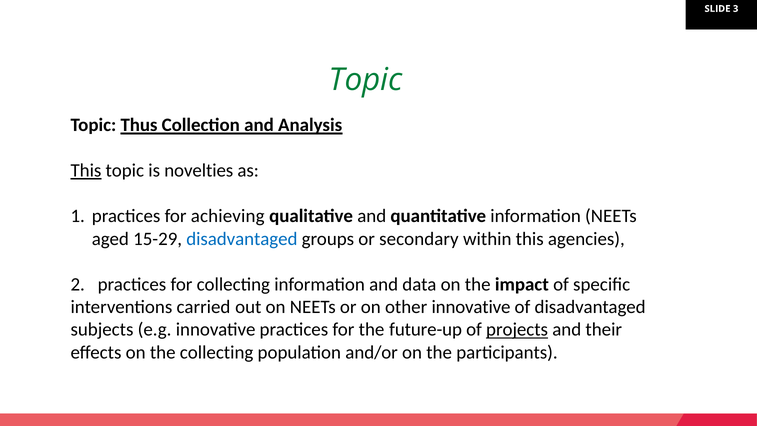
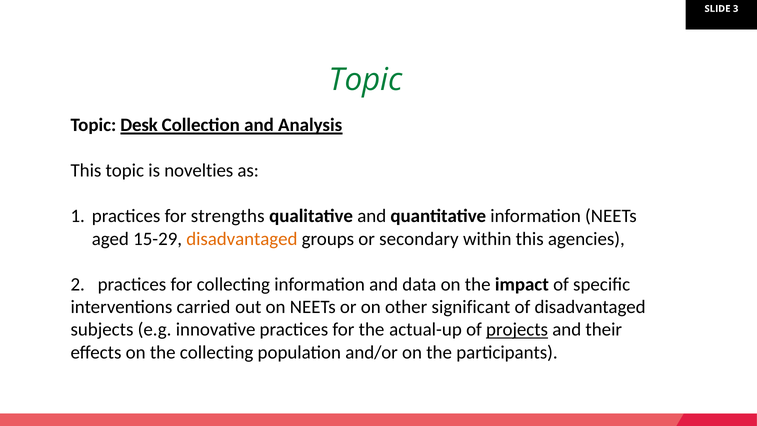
Thus: Thus -> Desk (139, 125)
This underline: present -> none (86, 171)
achieving: achieving -> strengths (228, 216)
disadvantaged colour: blue -> orange (242, 239)
other innovative: innovative -> significant (471, 307)
future-up: future-up -> actual-up (426, 330)
